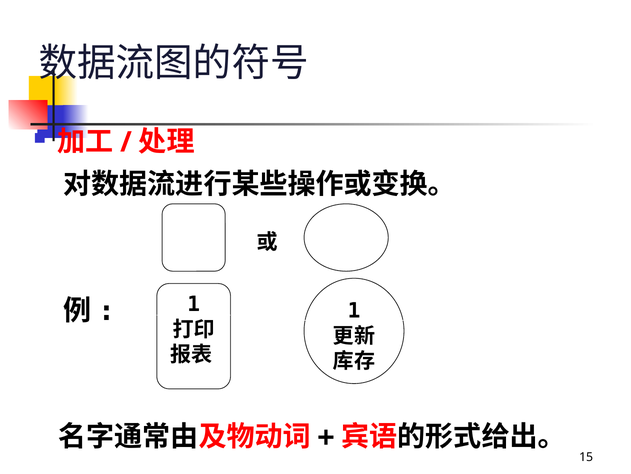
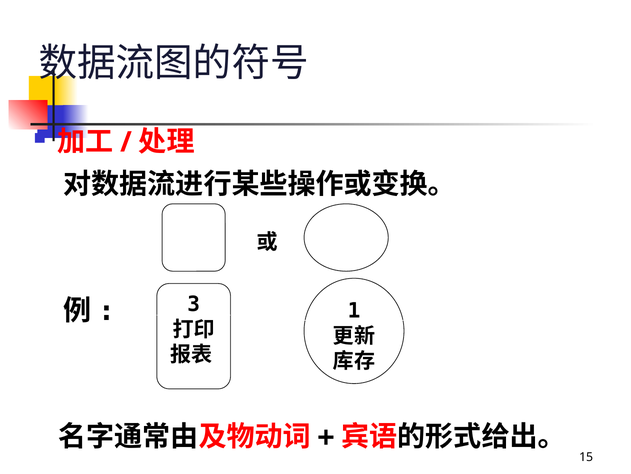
1: 1 -> 3 (194, 304)
